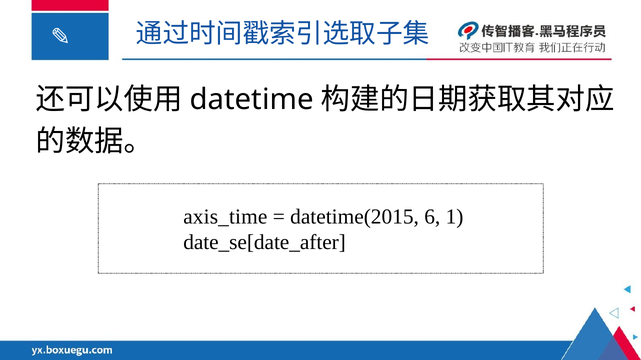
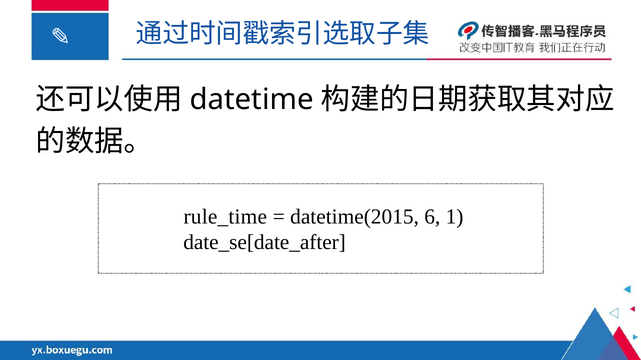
axis_time: axis_time -> rule_time (225, 217)
